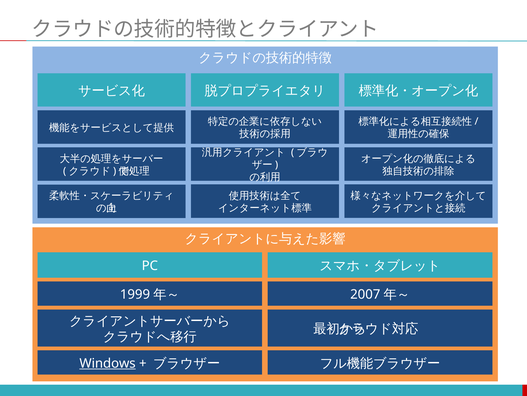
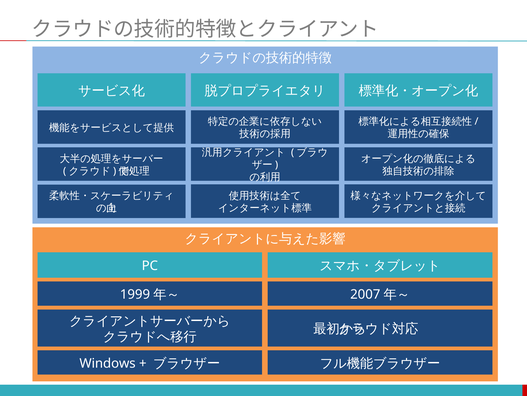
Windows underline: present -> none (108, 363)
